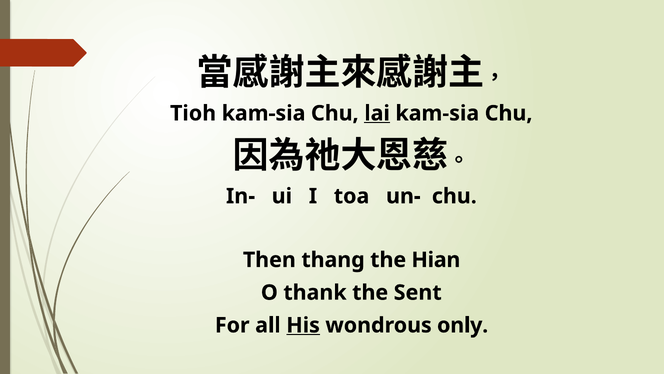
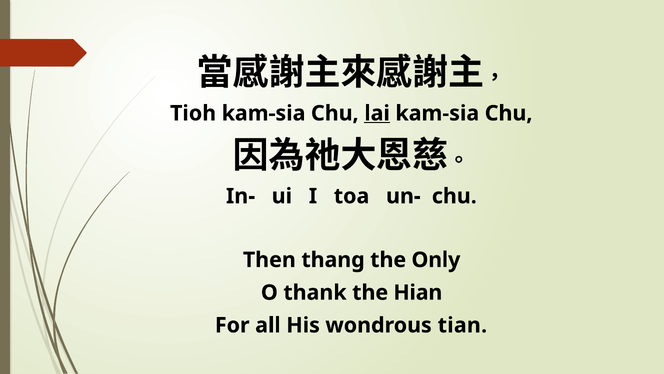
Hian: Hian -> Only (436, 260)
Sent: Sent -> Hian (418, 292)
His underline: present -> none (303, 325)
only: only -> tian (462, 325)
